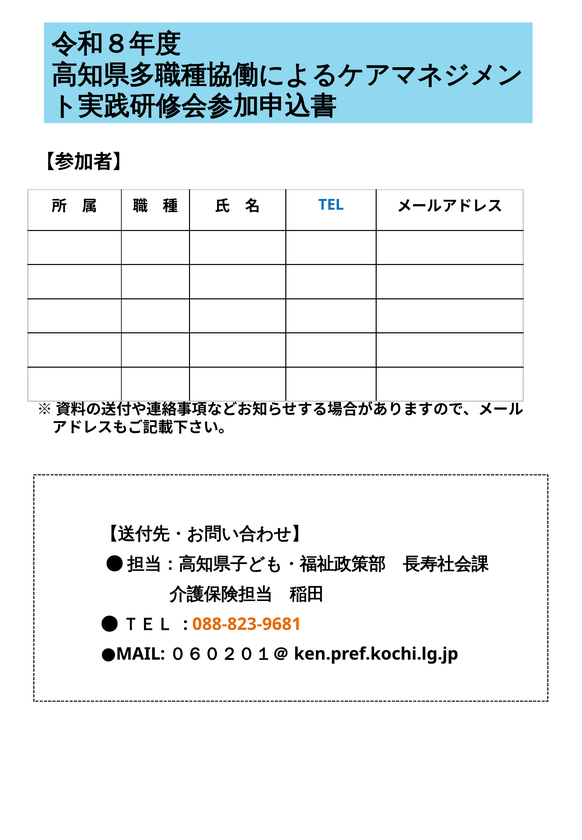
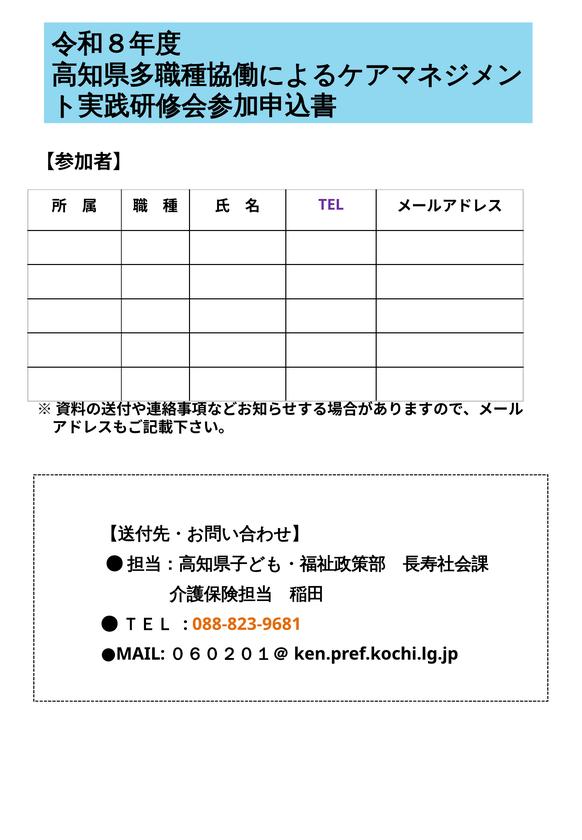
TEL colour: blue -> purple (331, 205)
